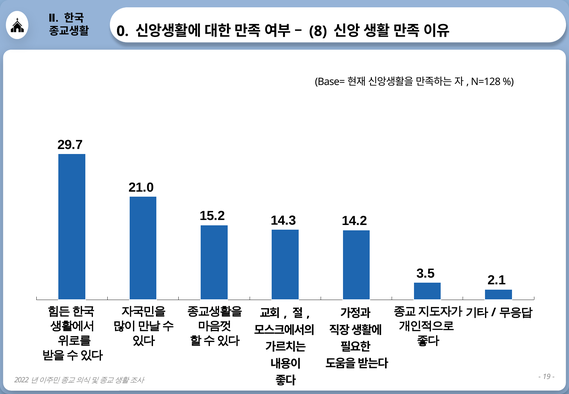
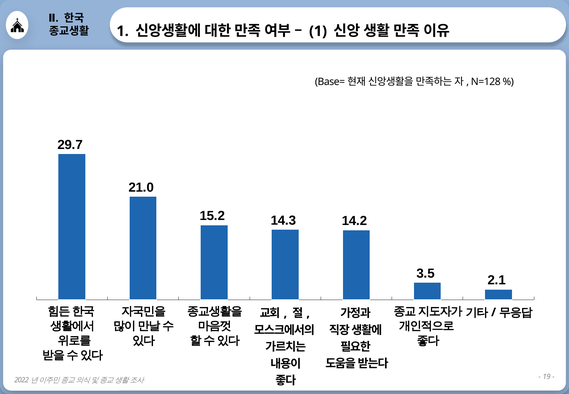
0: 0 -> 1 (123, 31)
8: 8 -> 1 (318, 31)
